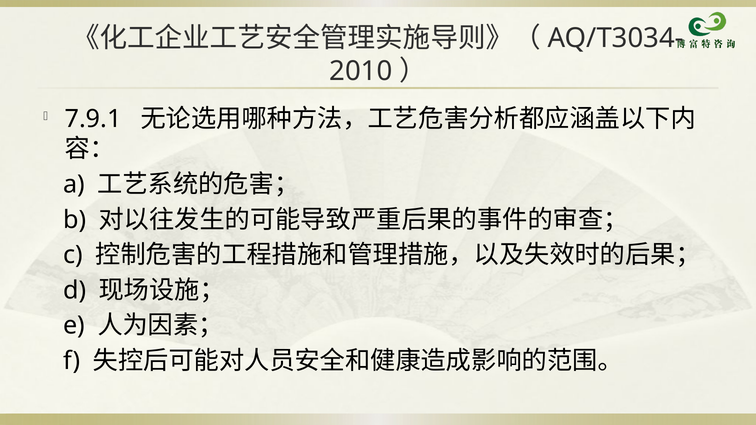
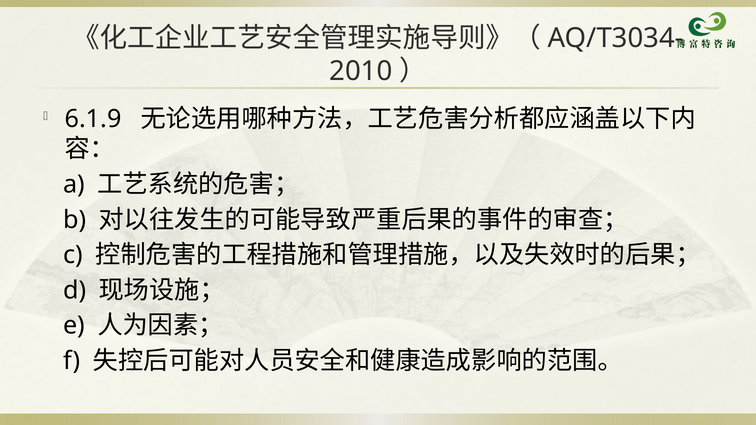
7.9.1: 7.9.1 -> 6.1.9 (93, 119)
